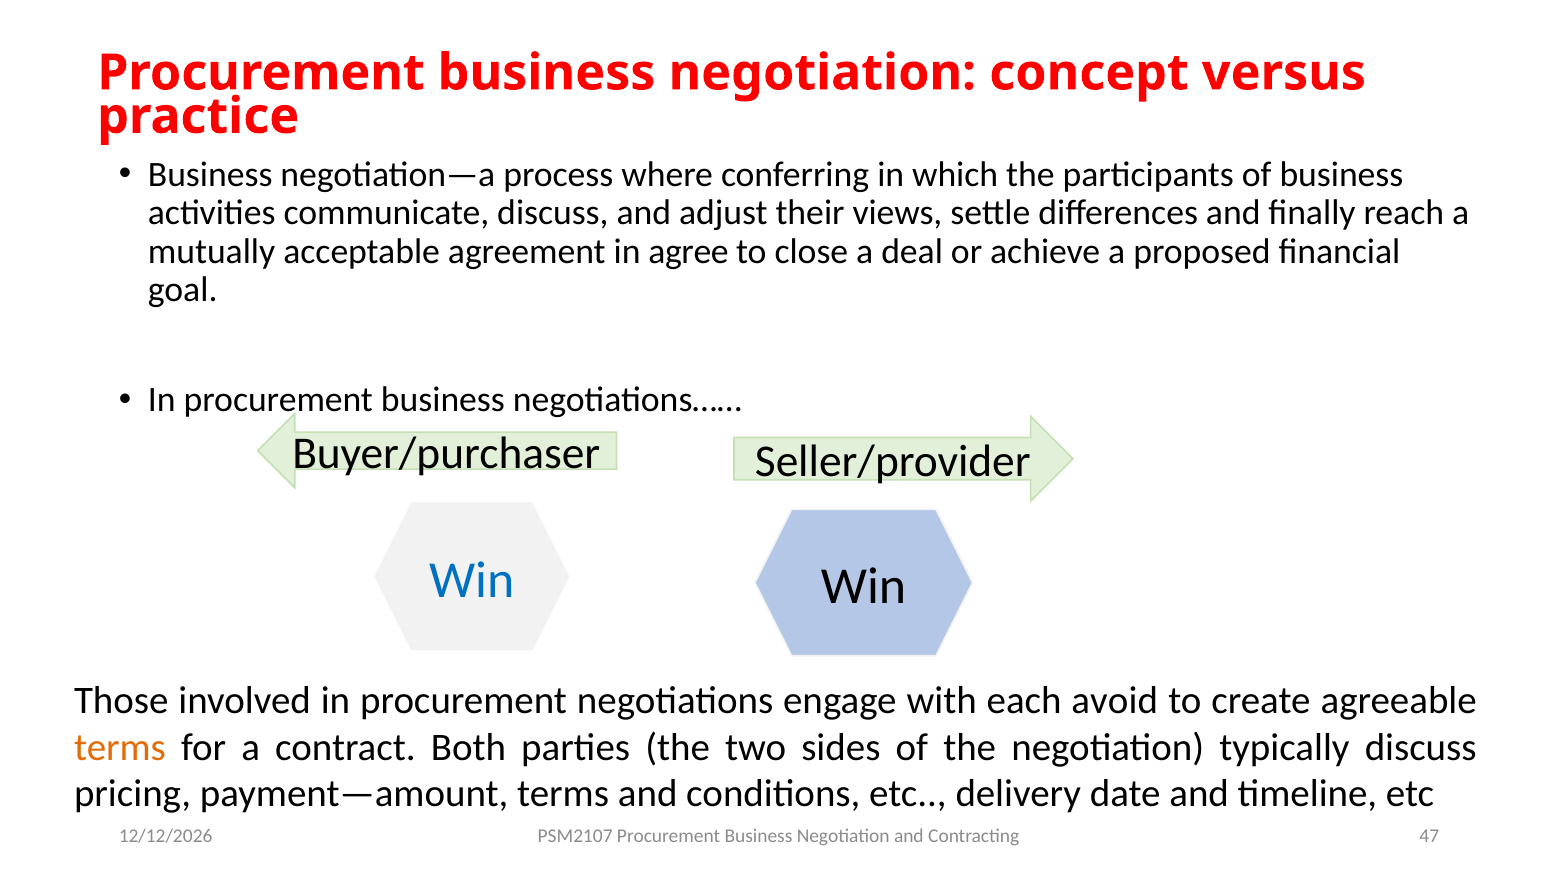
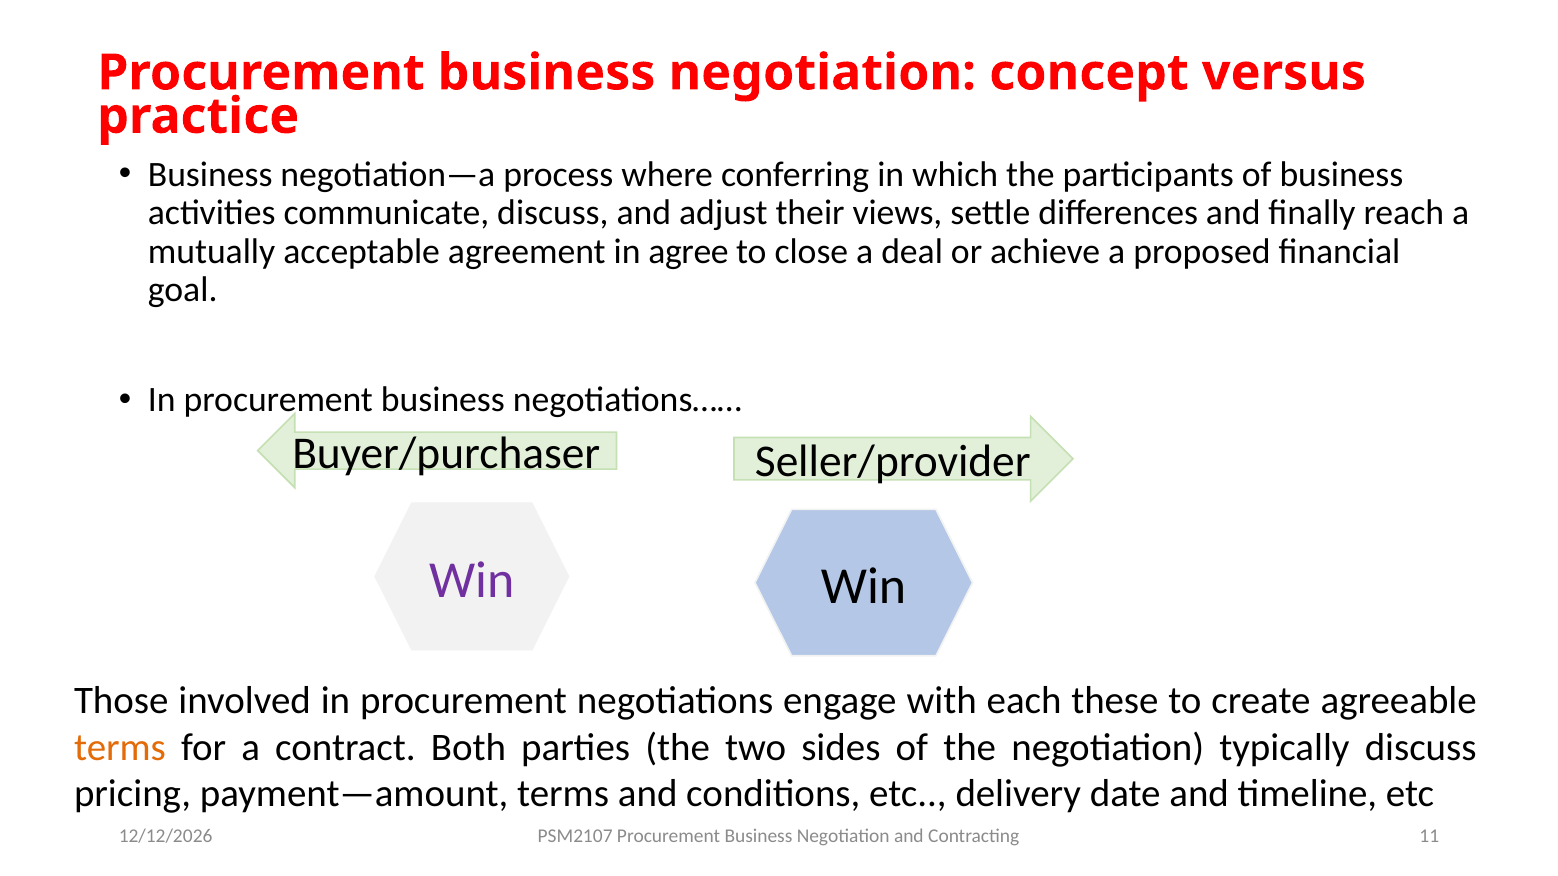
Win colour: blue -> purple (472, 580)
avoid: avoid -> these (1115, 701)
47: 47 -> 11 (1429, 837)
